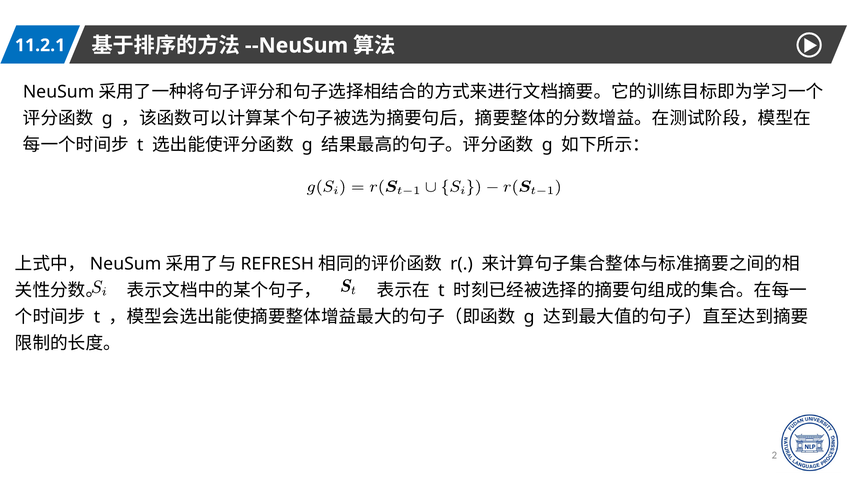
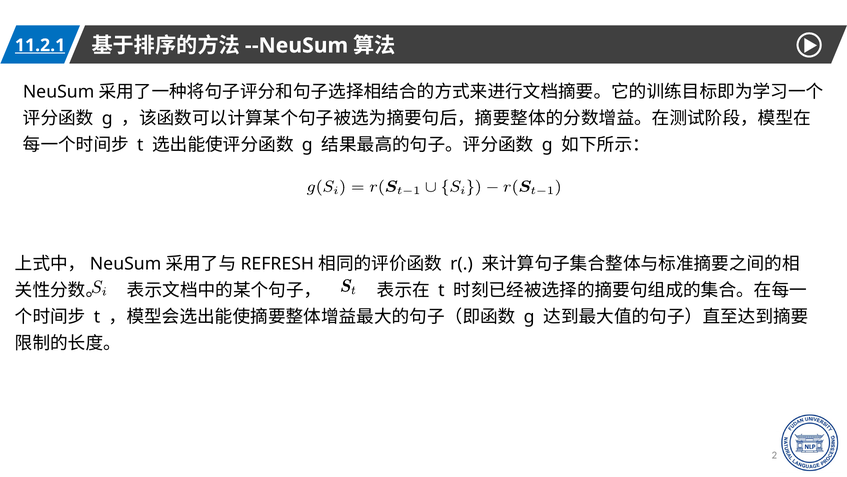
11.2.1 underline: none -> present (40, 45)
